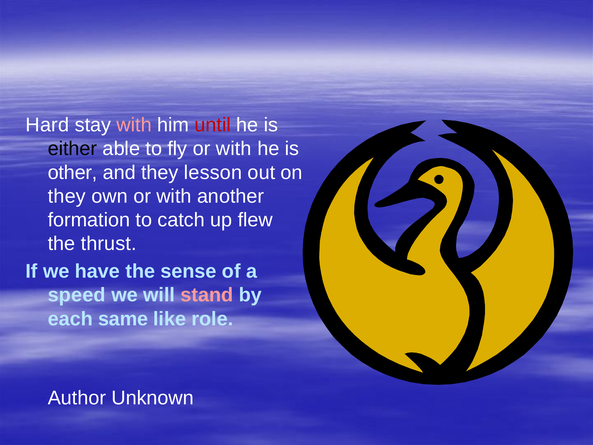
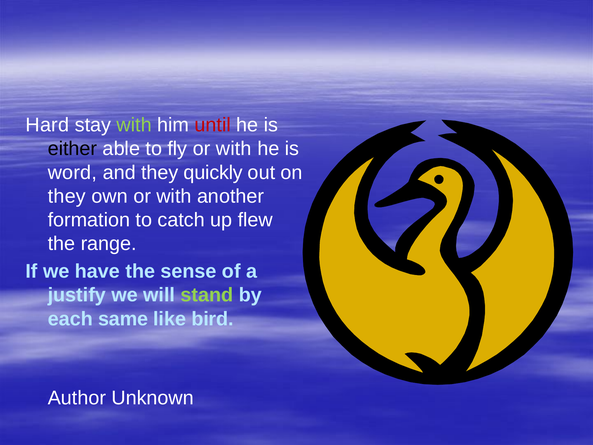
with colour: pink -> light green (134, 125)
other: other -> word (72, 172)
lesson: lesson -> quickly (213, 172)
thrust: thrust -> range (109, 244)
speed: speed -> justify (77, 295)
stand colour: pink -> light green (207, 295)
role: role -> bird (213, 319)
